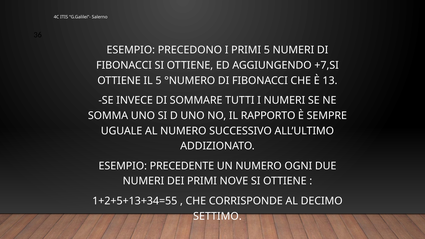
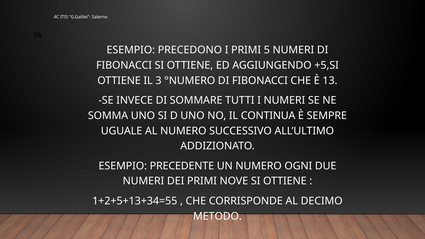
+7,SI: +7,SI -> +5,SI (327, 65)
IL 5: 5 -> 3 (159, 81)
RAPPORTO: RAPPORTO -> CONTINUA (268, 116)
SETTIMO: SETTIMO -> METODO (217, 216)
